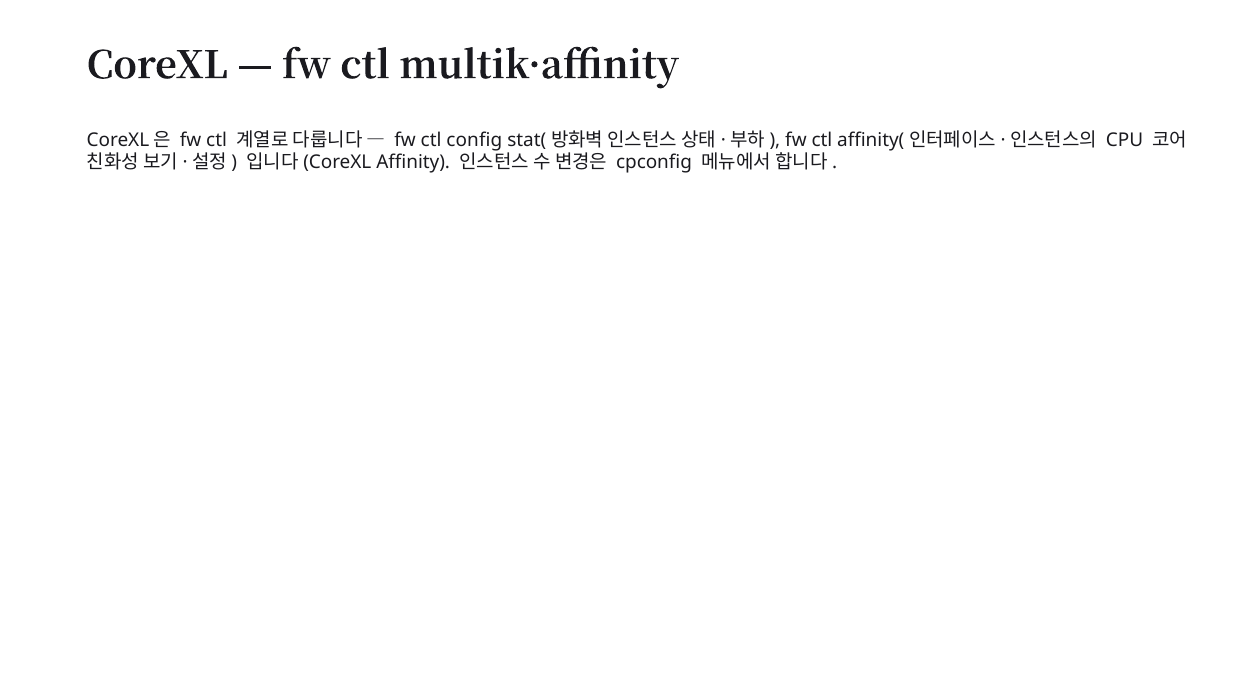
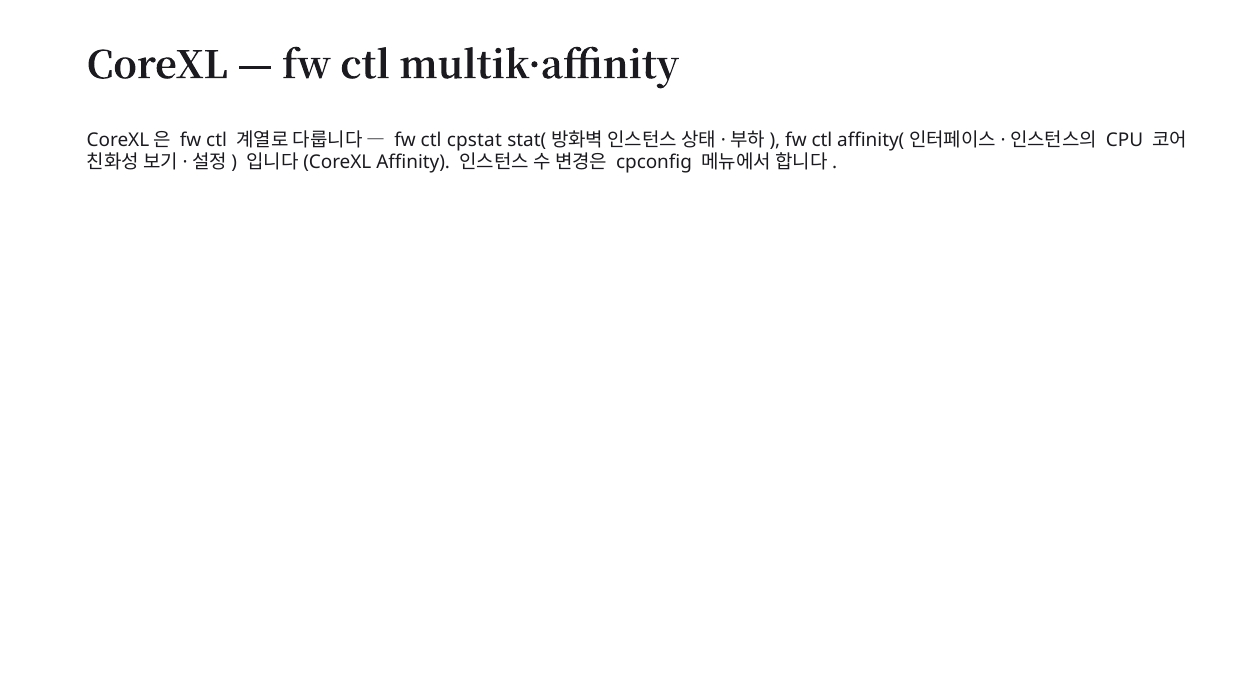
config: config -> cpstat (474, 140)
